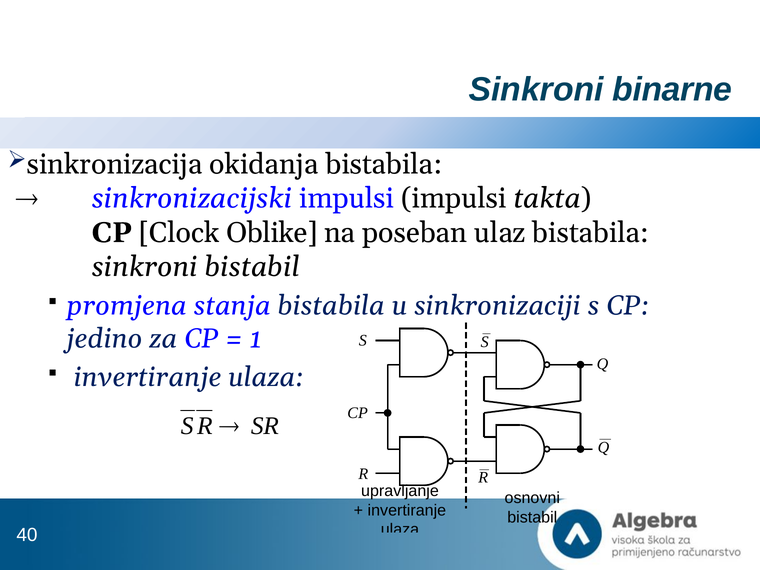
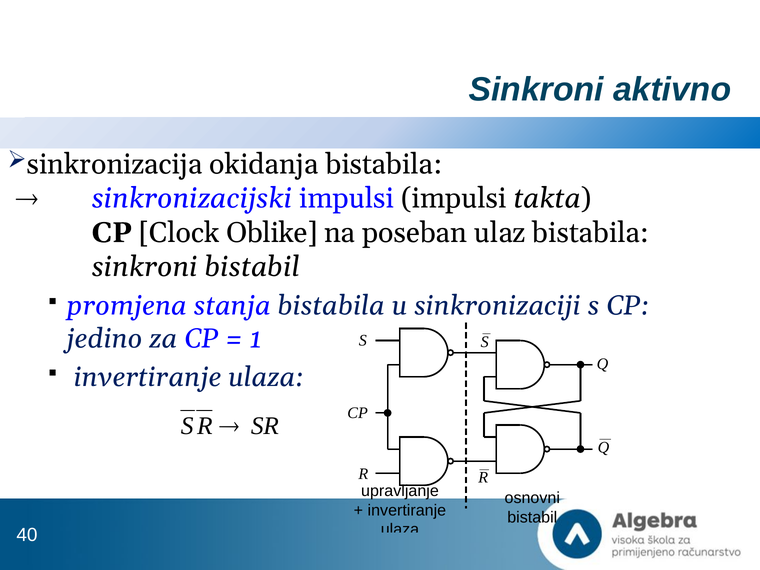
binarne: binarne -> aktivno (672, 90)
